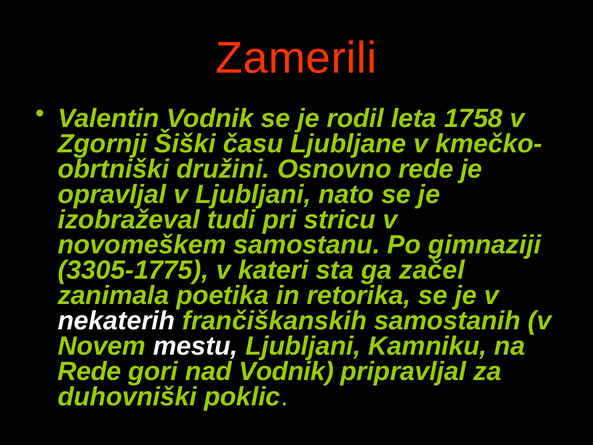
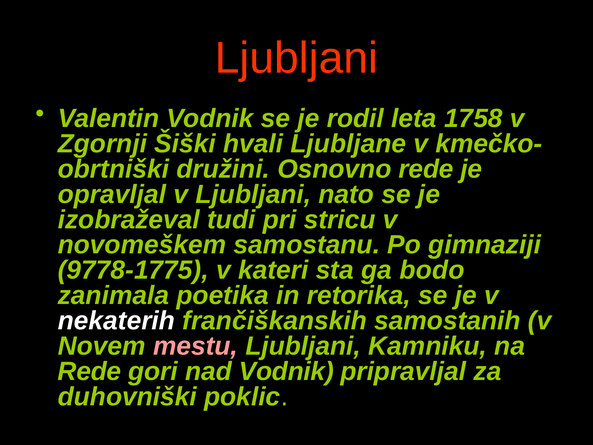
Zamerili: Zamerili -> Ljubljani (296, 58)
času: času -> hvali (253, 144)
3305-1775: 3305-1775 -> 9778-1775 (133, 270)
začel: začel -> bodo (432, 270)
mestu colour: white -> pink (195, 346)
